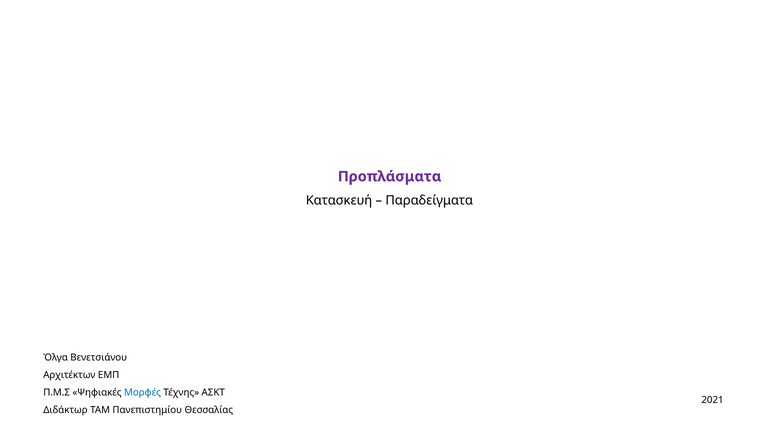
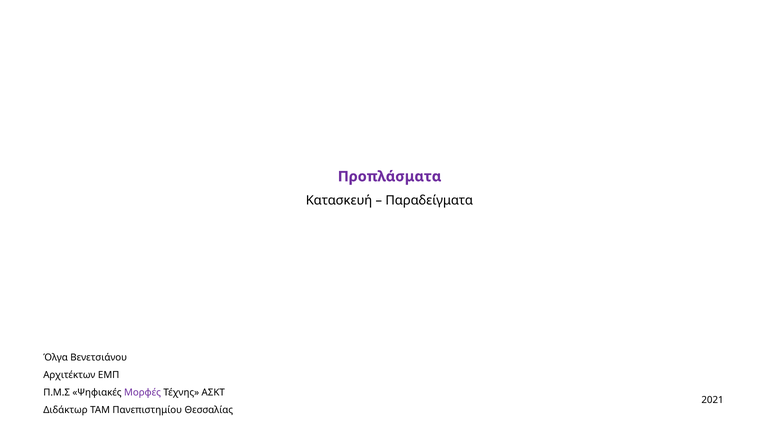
Μορφές colour: blue -> purple (143, 393)
